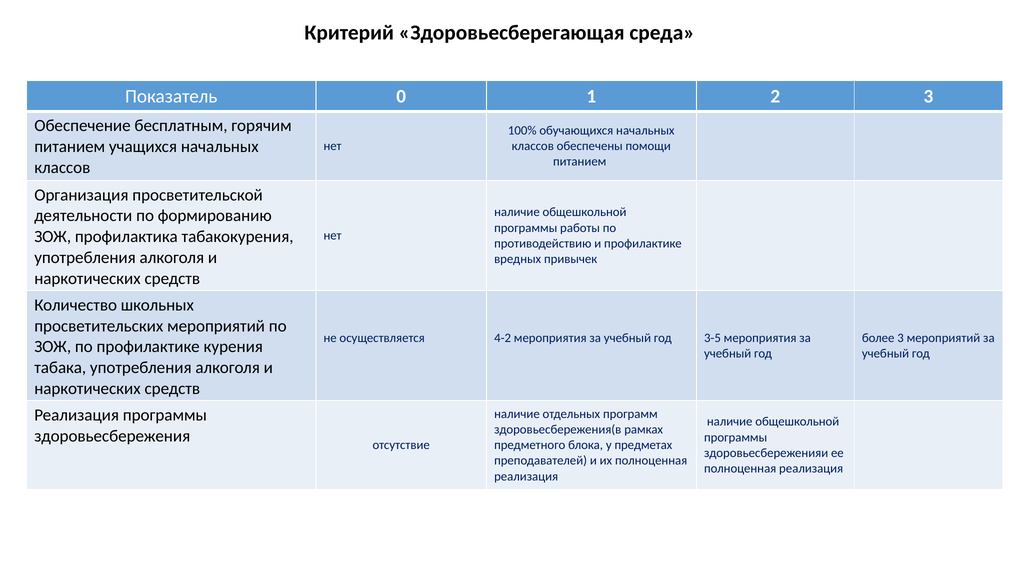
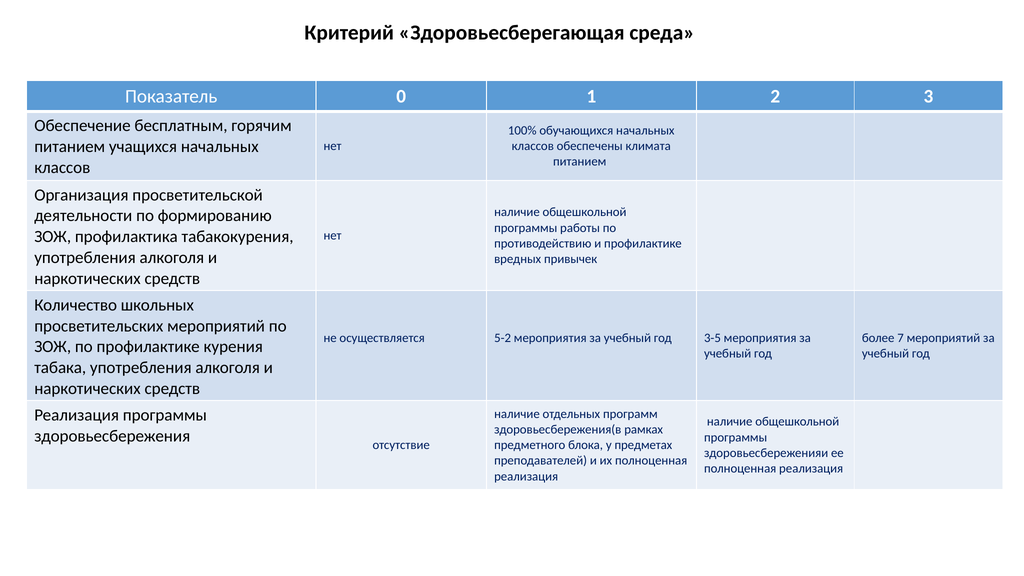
помощи: помощи -> климата (648, 146)
4-2: 4-2 -> 5-2 (503, 338)
более 3: 3 -> 7 (901, 338)
